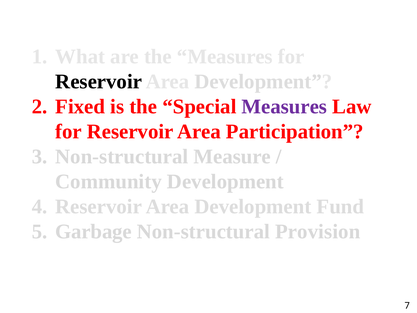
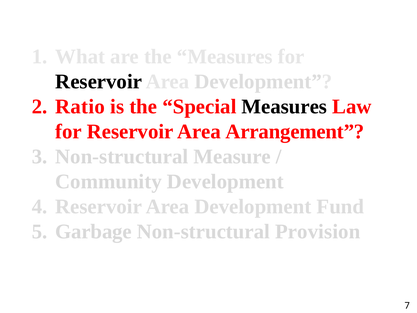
Fixed: Fixed -> Ratio (80, 106)
Measures colour: purple -> black (284, 106)
Participation: Participation -> Arrangement (295, 131)
